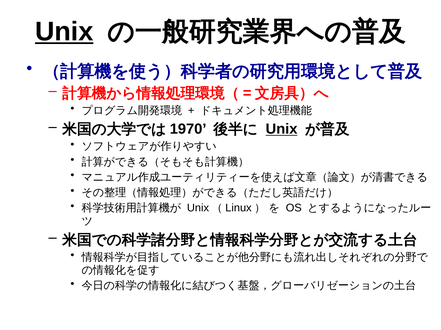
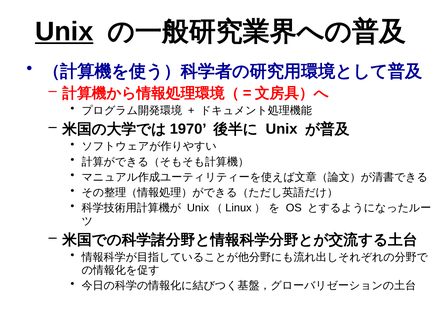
Unix underline: present -> none (282, 129)
